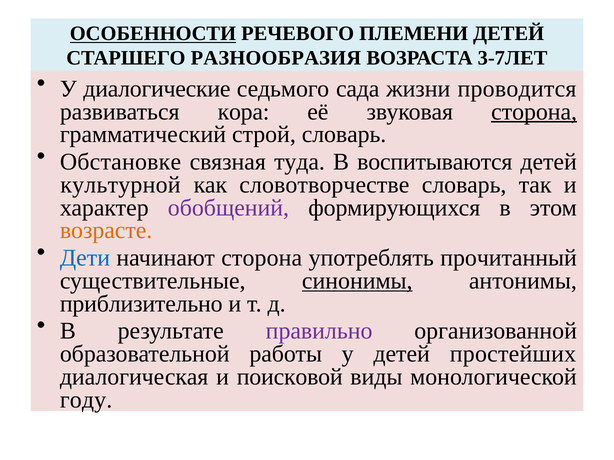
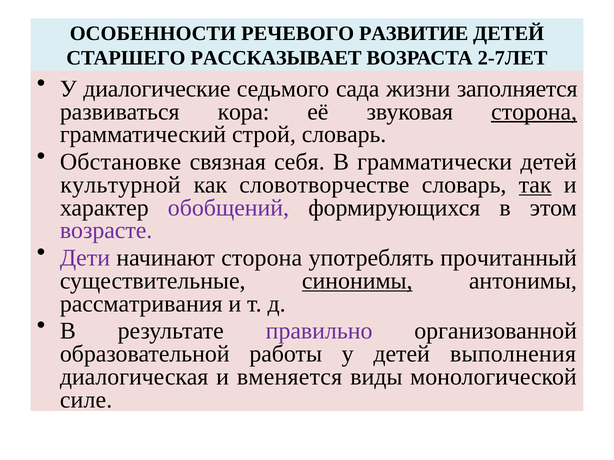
ОСОБЕННОСТИ underline: present -> none (153, 34)
ПЛЕМЕНИ: ПЛЕМЕНИ -> РАЗВИТИЕ (414, 34)
РАЗНООБРАЗИЯ: РАЗНООБРАЗИЯ -> РАССКАЗЫВАЕТ (276, 58)
3-7ЛЕТ: 3-7ЛЕТ -> 2-7ЛЕТ (513, 58)
проводится: проводится -> заполняется (517, 89)
туда: туда -> себя (299, 162)
воспитываются: воспитываются -> грамматически (435, 162)
так underline: none -> present (535, 185)
возрасте colour: orange -> purple (106, 231)
Дети colour: blue -> purple (85, 258)
приблизительно: приблизительно -> рассматривания (141, 304)
простейших: простейших -> выполнения (513, 354)
поисковой: поисковой -> вменяется (290, 377)
году: году -> силе (86, 400)
